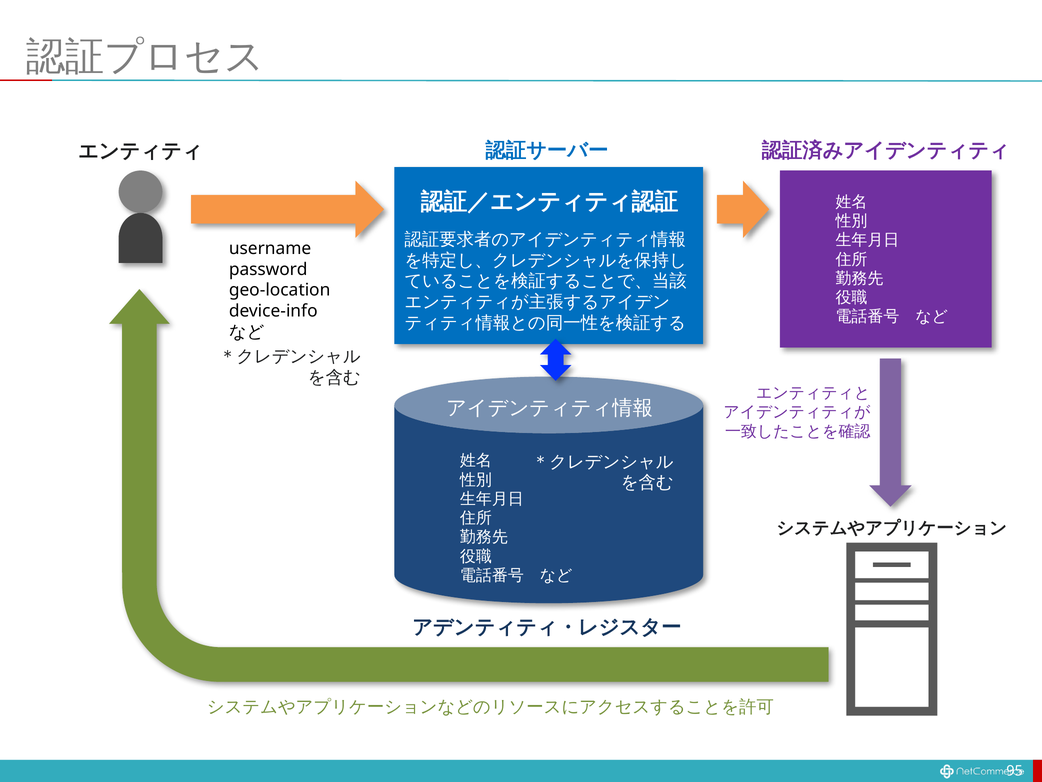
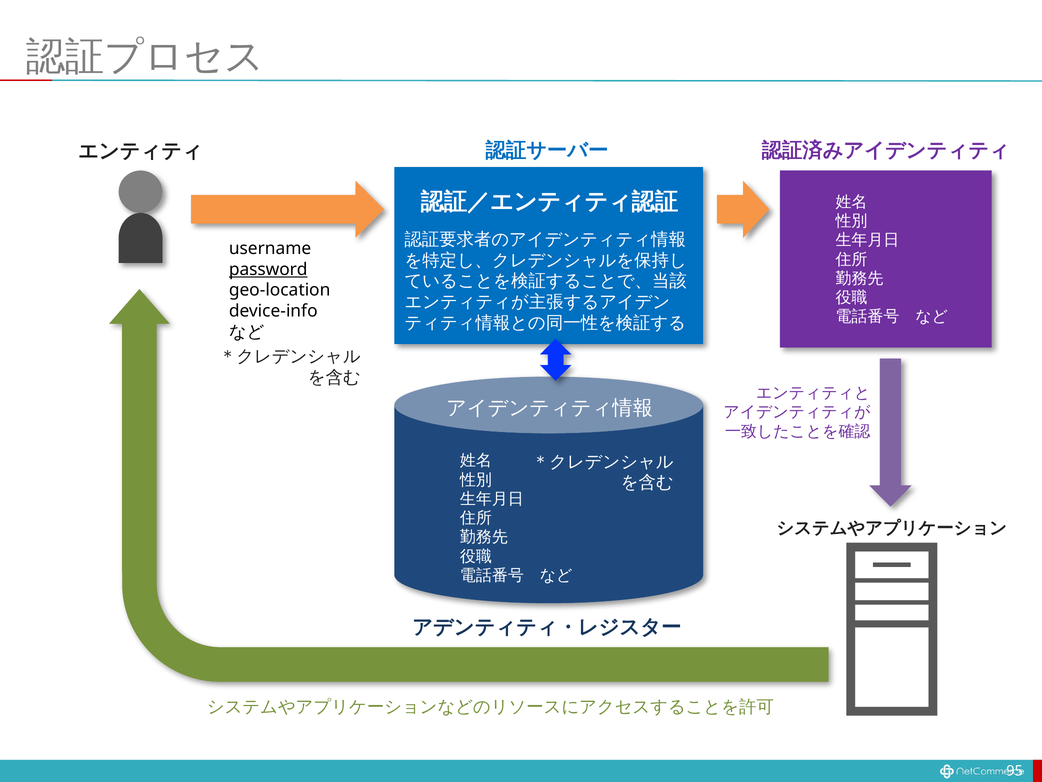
password underline: none -> present (268, 269)
